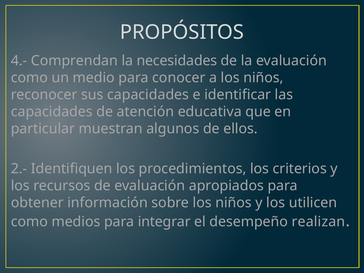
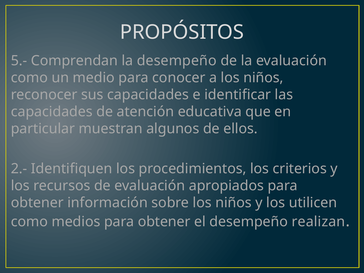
4.-: 4.- -> 5.- (19, 61)
la necesidades: necesidades -> desempeño (177, 61)
medios para integrar: integrar -> obtener (164, 222)
